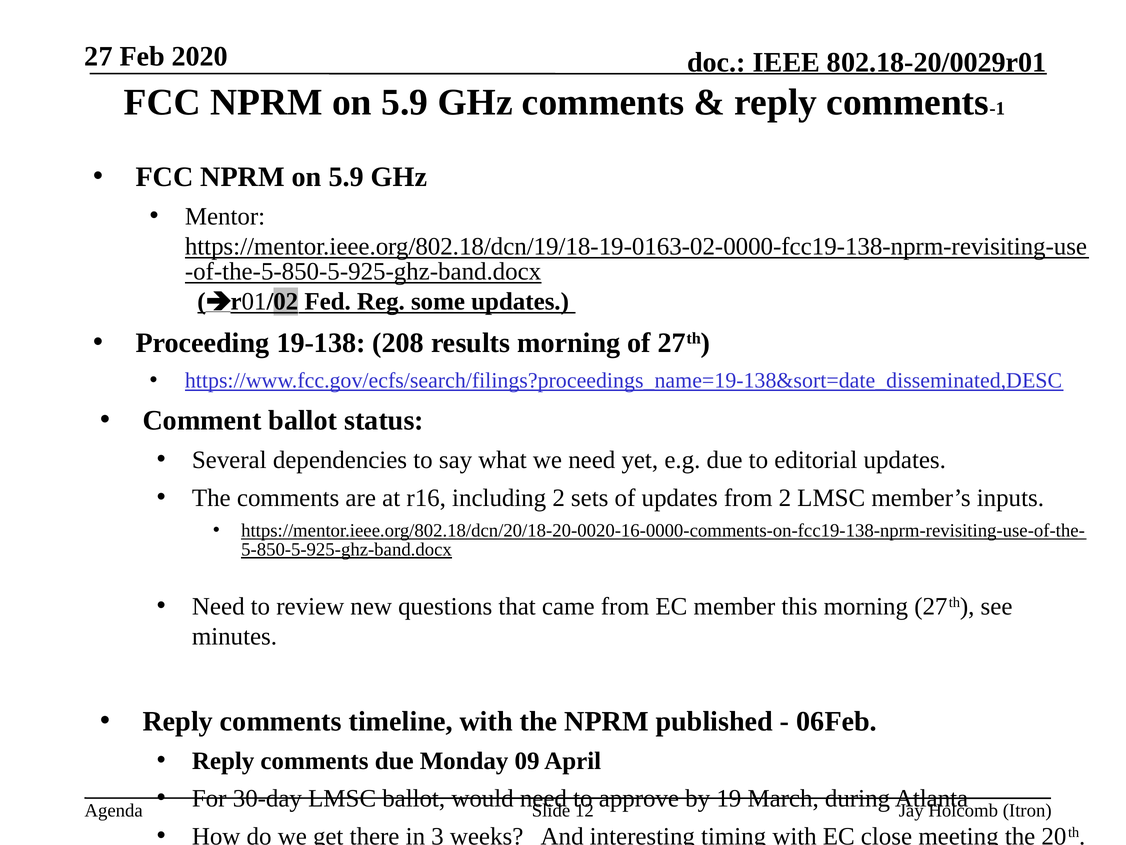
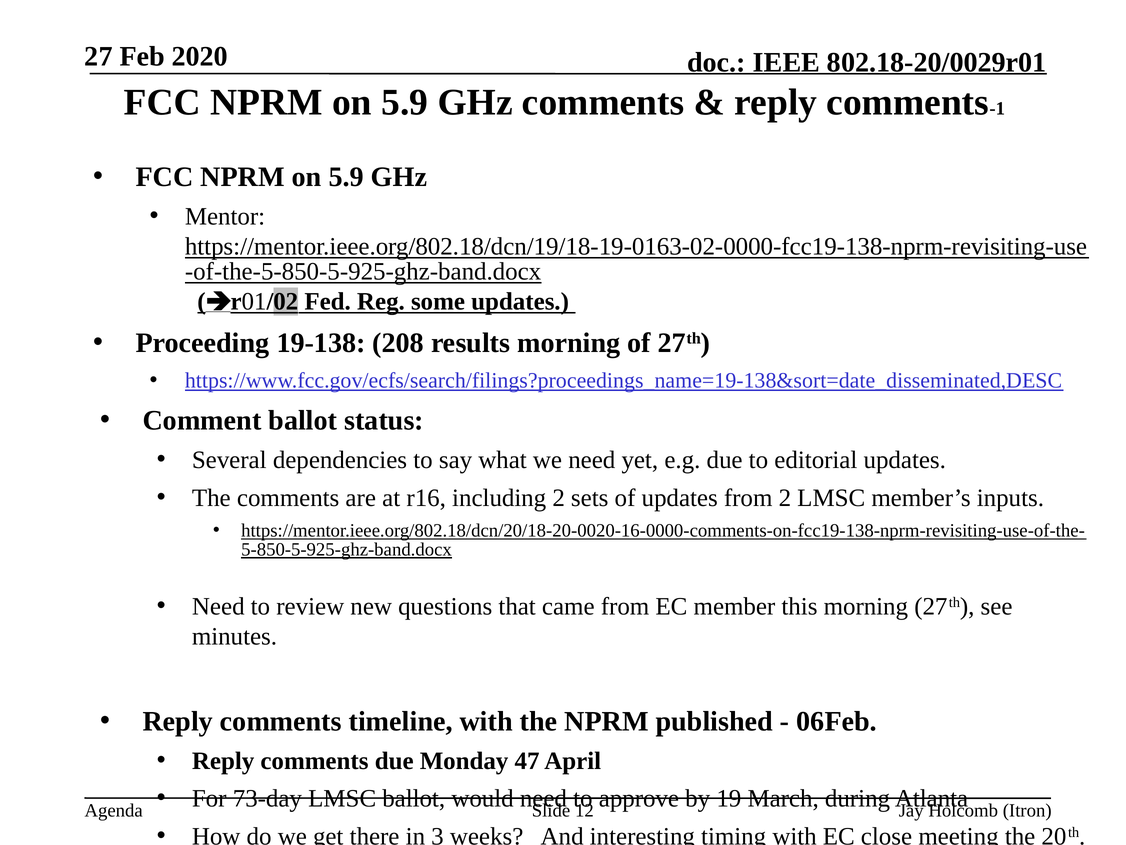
09: 09 -> 47 (527, 760)
30-day: 30-day -> 73-day (267, 798)
